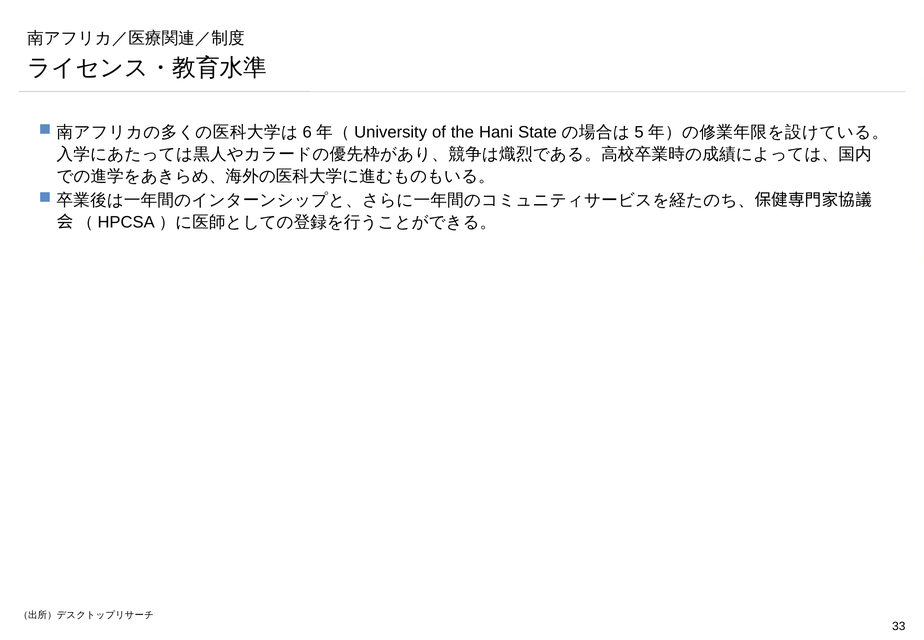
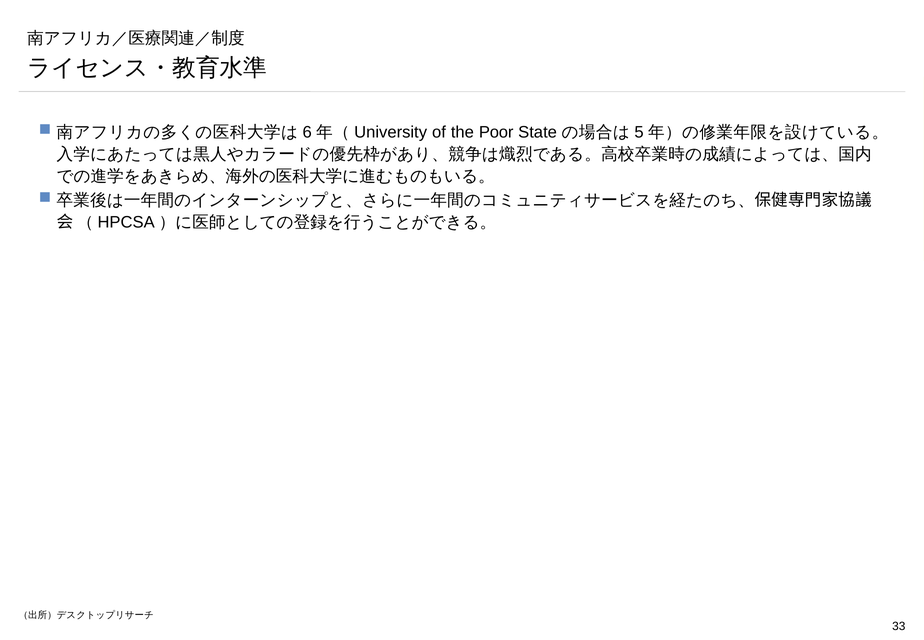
Hani: Hani -> Poor (496, 132)
